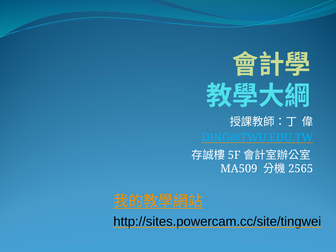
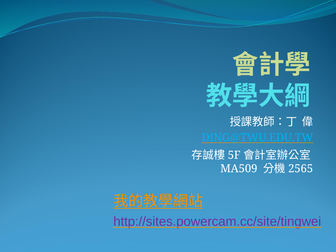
http://sites.powercam.cc/site/tingwei colour: black -> purple (217, 222)
